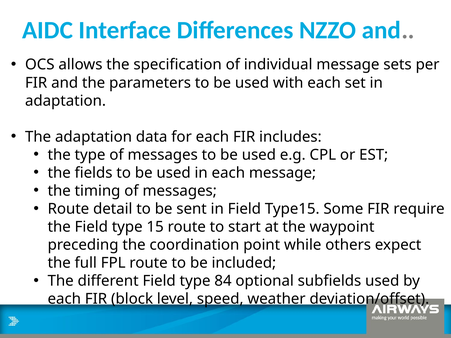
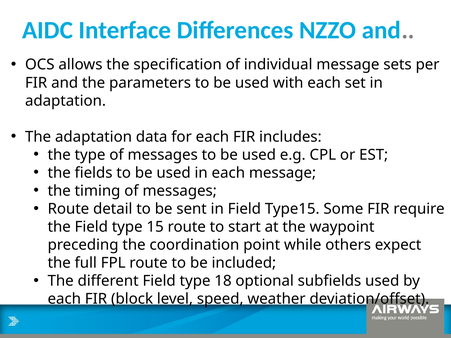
84: 84 -> 18 (223, 281)
